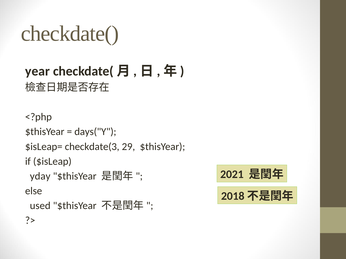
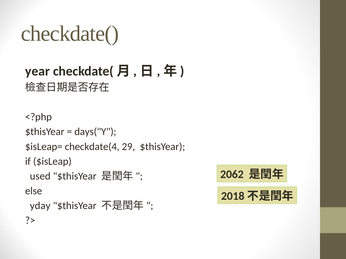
checkdate(3: checkdate(3 -> checkdate(4 (92, 147)
2021: 2021 -> 2062 (232, 175)
yday: yday -> used (40, 176)
used: used -> yday (40, 206)
